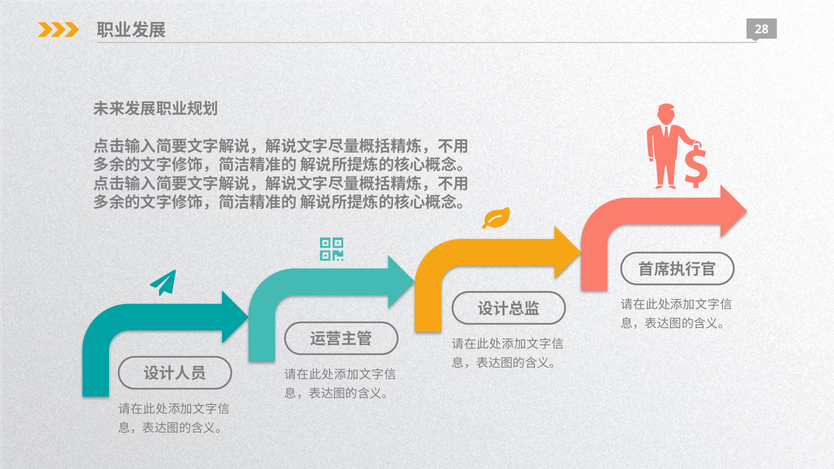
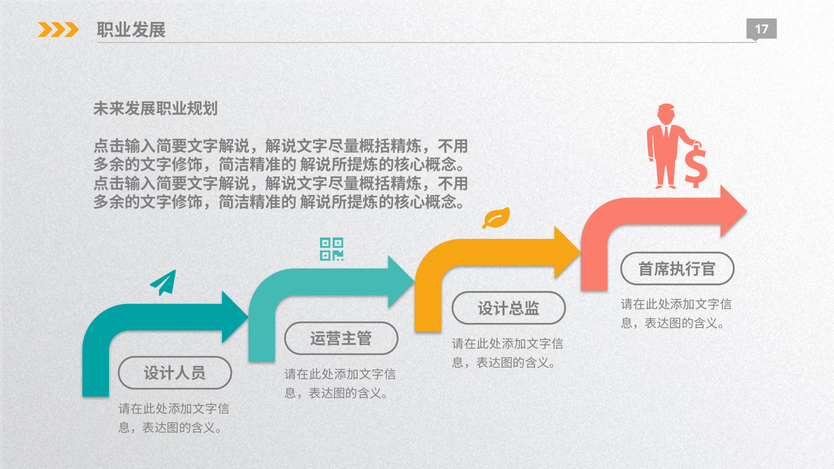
28: 28 -> 17 (762, 29)
